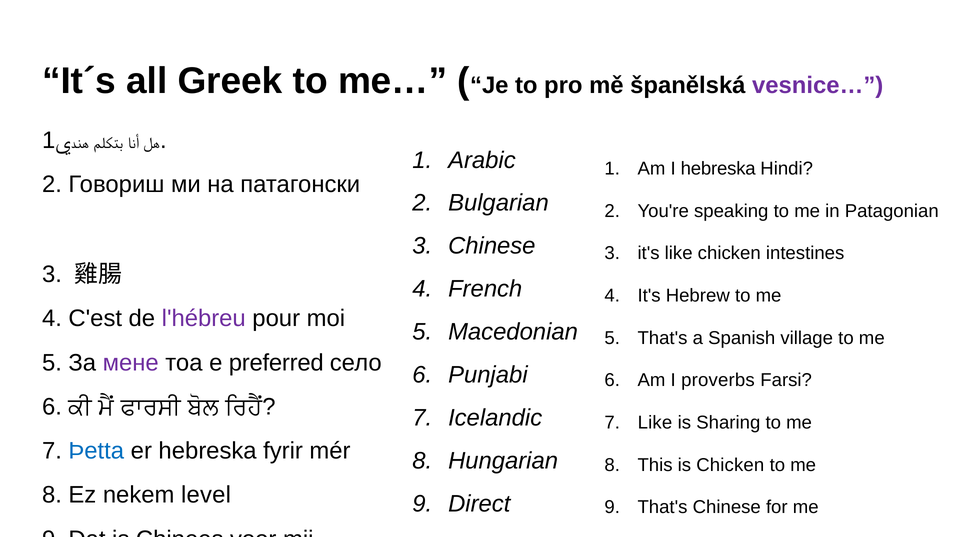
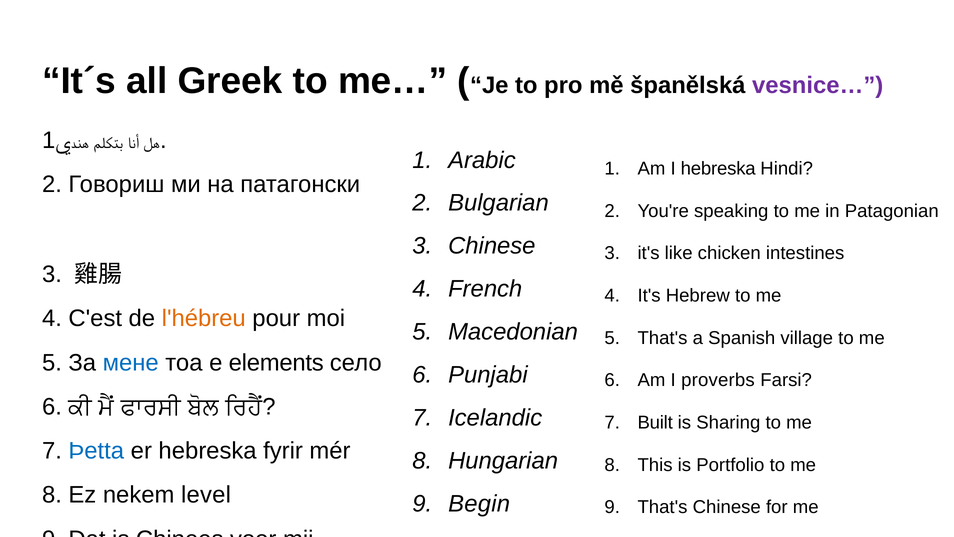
l'hébreu colour: purple -> orange (204, 318)
мене colour: purple -> blue (131, 362)
preferred: preferred -> elements (276, 362)
7 Like: Like -> Built (655, 422)
is Chicken: Chicken -> Portfolio (730, 465)
Direct: Direct -> Begin (479, 503)
